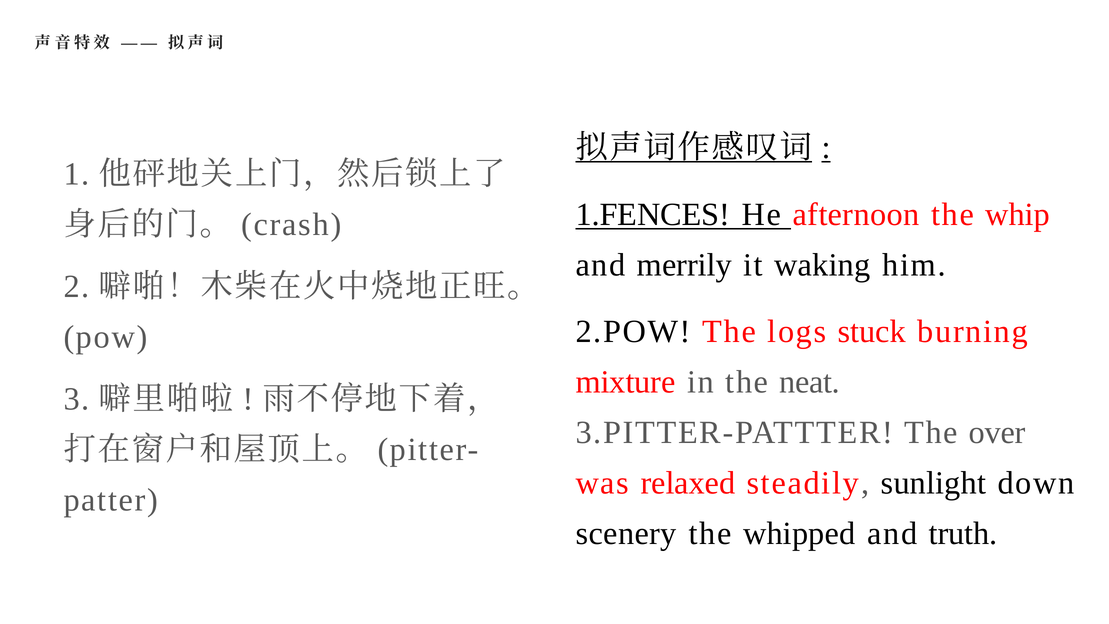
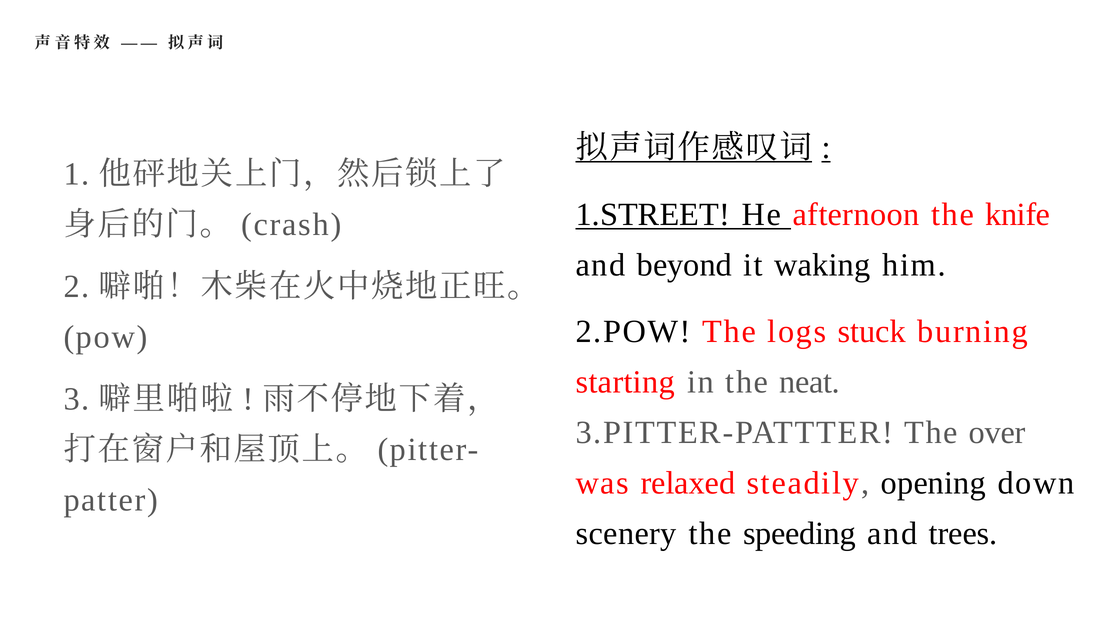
1.FENCES: 1.FENCES -> 1.STREET (653, 214)
whip: whip -> knife (1018, 214)
merrily: merrily -> beyond (684, 265)
mixture: mixture -> starting (625, 382)
sunlight: sunlight -> opening (933, 483)
whipped: whipped -> speeding (800, 534)
truth: truth -> trees (963, 534)
